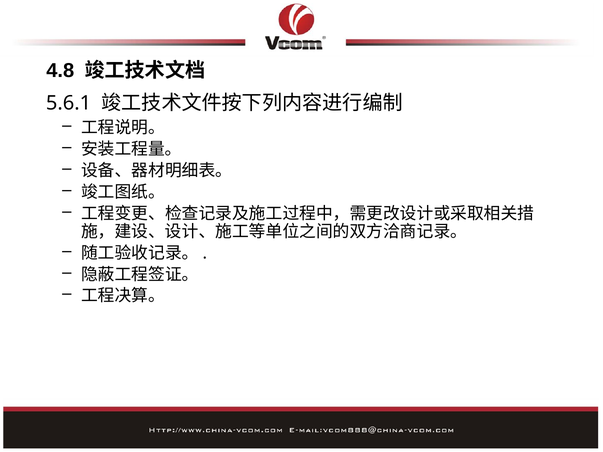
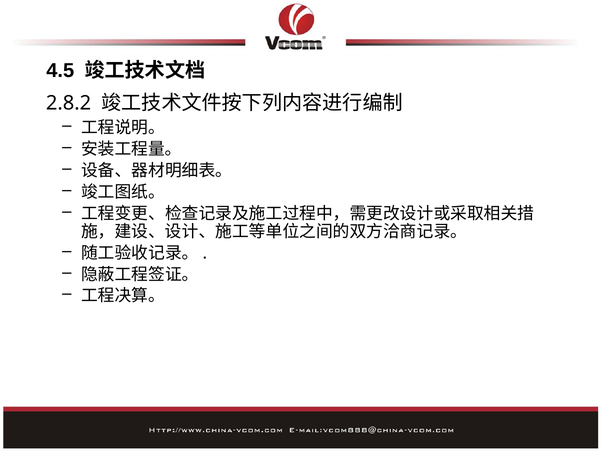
4.8: 4.8 -> 4.5 (60, 71)
5.6.1: 5.6.1 -> 2.8.2 (69, 103)
